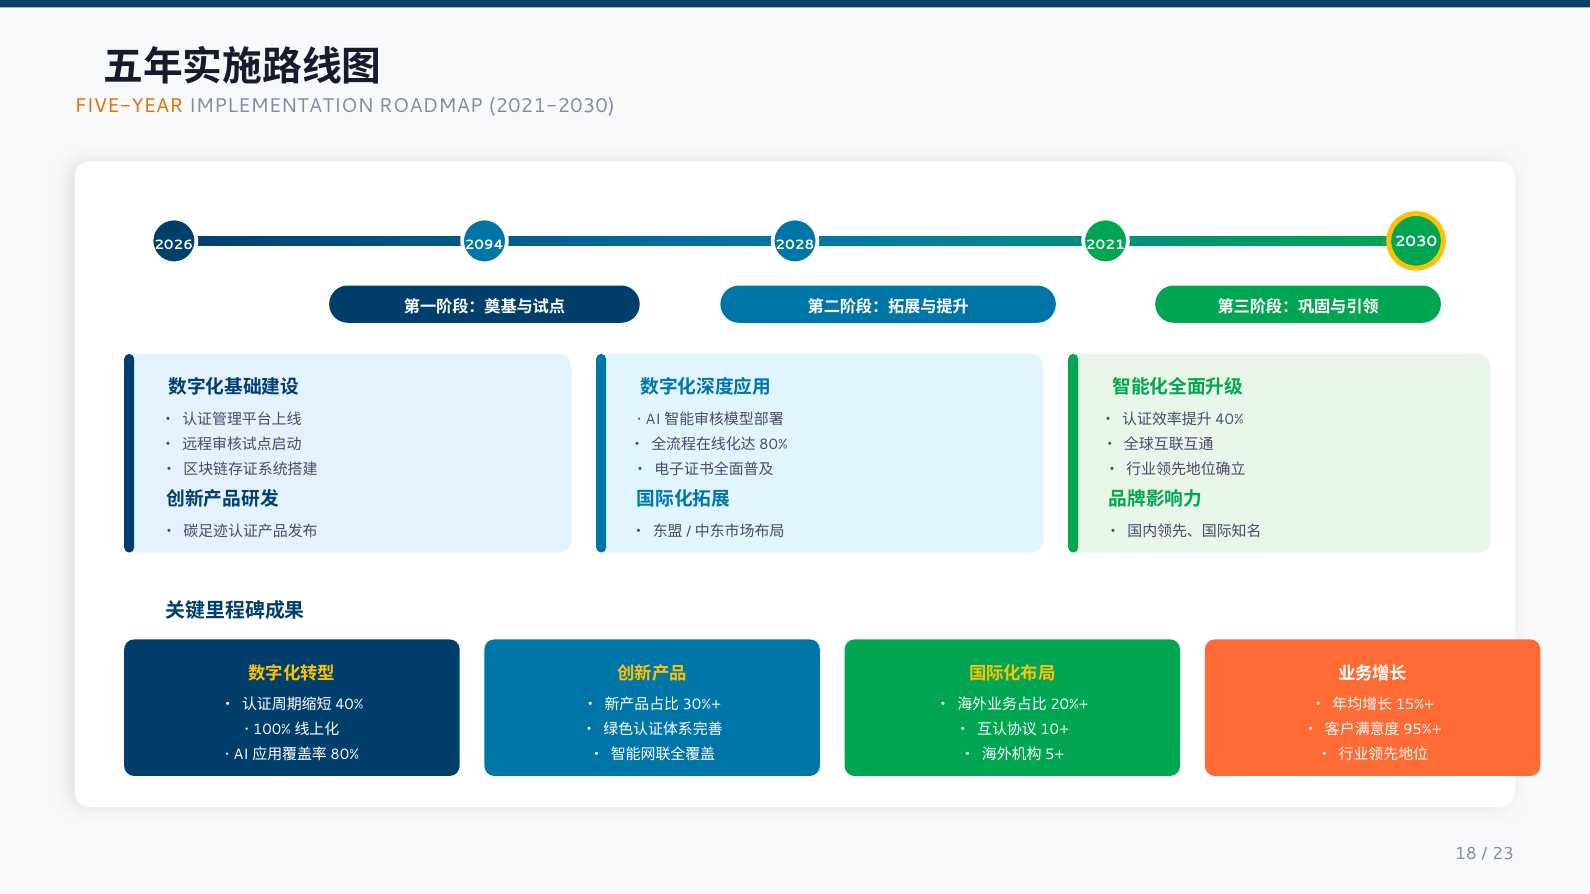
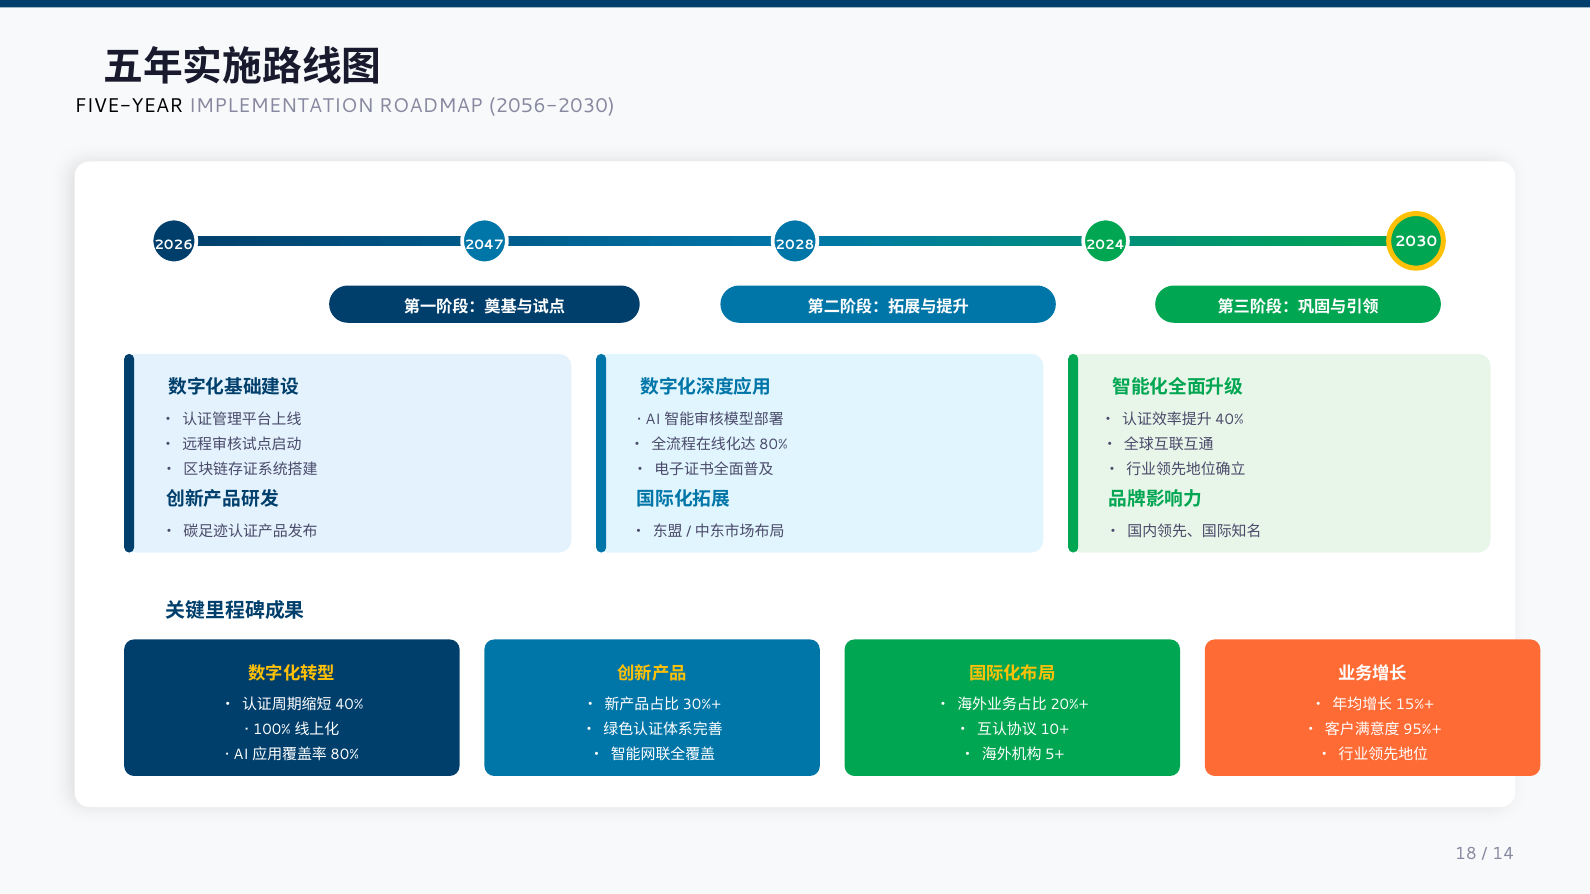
FIVE-YEAR colour: orange -> black (129, 106)
2021-2030: 2021-2030 -> 2056-2030 (552, 106)
2094: 2094 -> 2047 (484, 245)
2021: 2021 -> 2024 (1105, 245)
23: 23 -> 14 (1503, 854)
